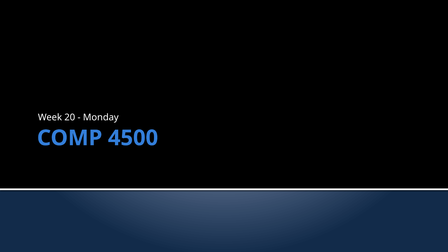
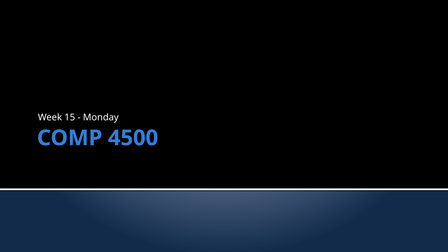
20: 20 -> 15 (70, 117)
